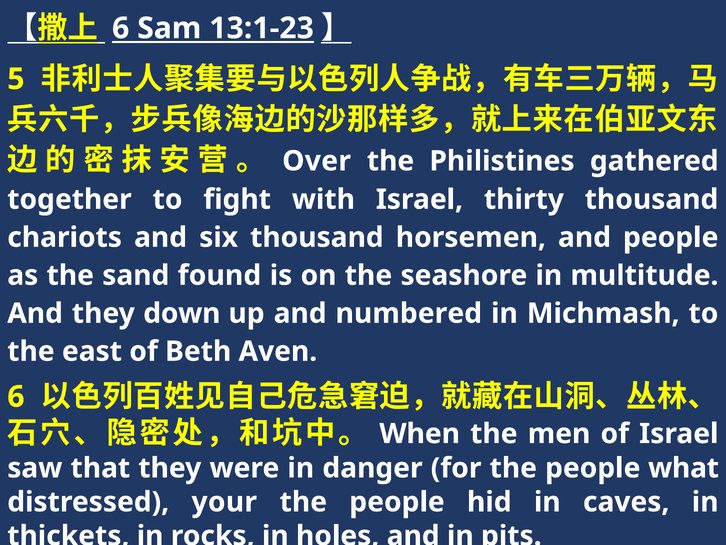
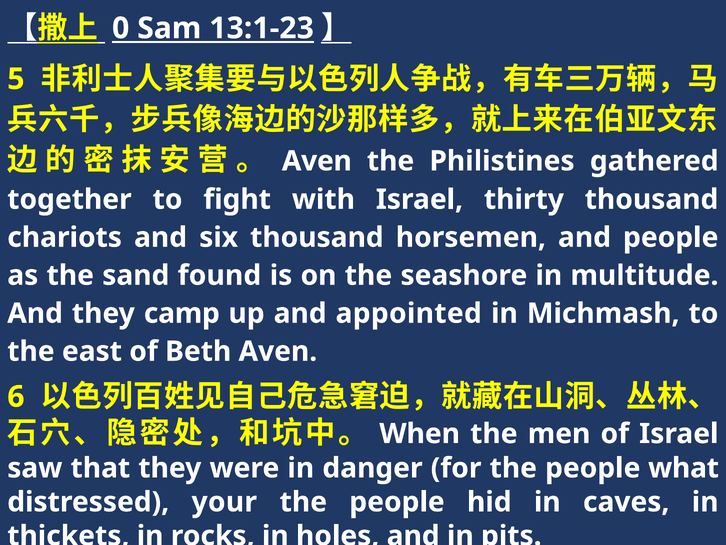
6: 6 -> 0 (121, 28)
Over: Over -> Aven (317, 161)
down: down -> camp (182, 313)
numbered: numbered -> appointed (409, 313)
